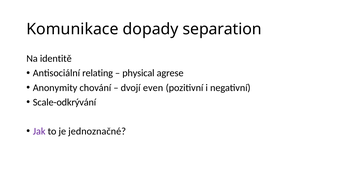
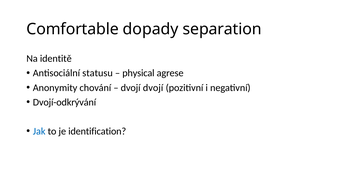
Komunikace: Komunikace -> Comfortable (73, 29)
relating: relating -> statusu (98, 73)
dvojí even: even -> dvojí (153, 88)
Scale-odkrývání: Scale-odkrývání -> Dvojí-odkrývání (64, 102)
Jak colour: purple -> blue (39, 131)
jednoznačné: jednoznačné -> identification (97, 131)
